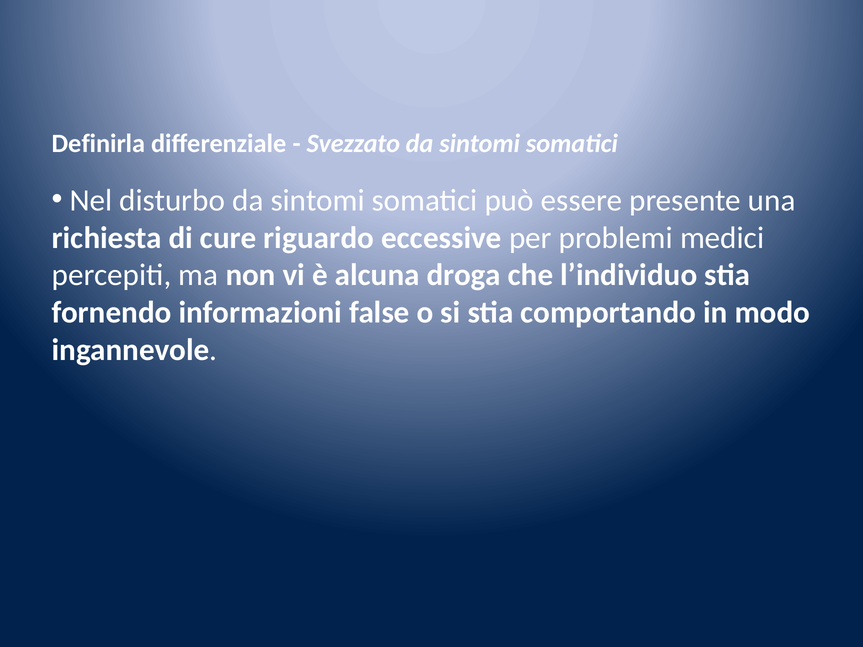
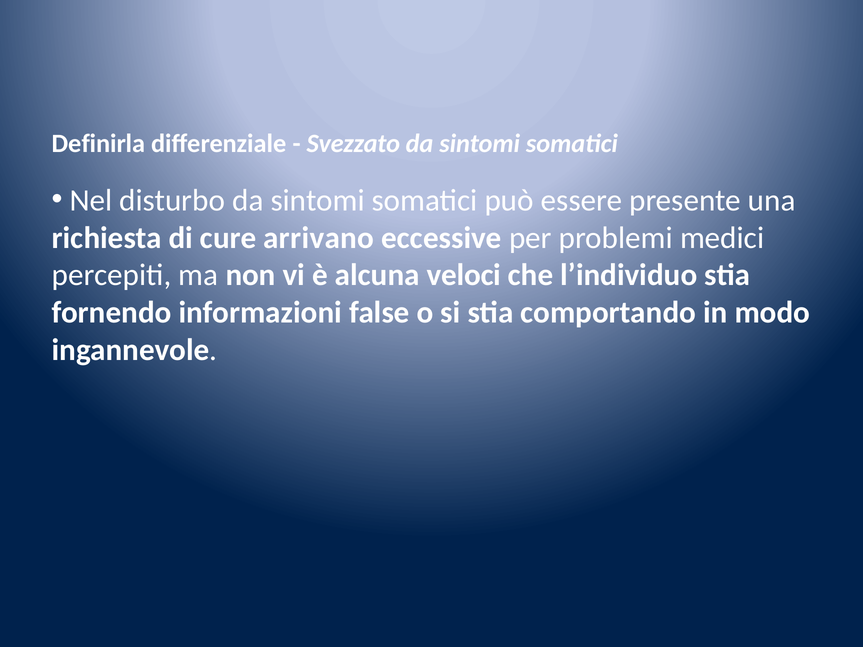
riguardo: riguardo -> arrivano (319, 238)
droga: droga -> veloci (464, 275)
